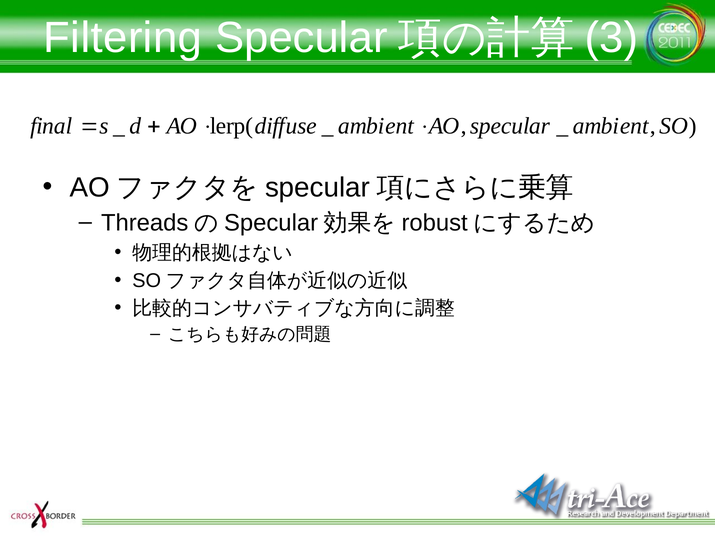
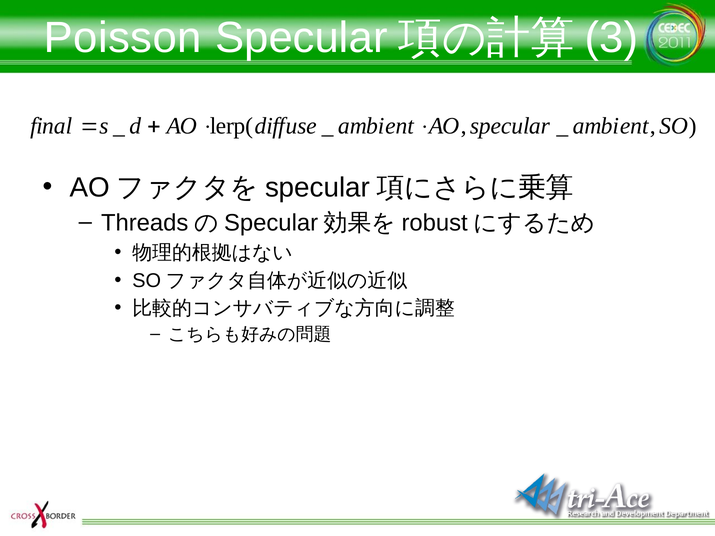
Filtering: Filtering -> Poisson (123, 38)
